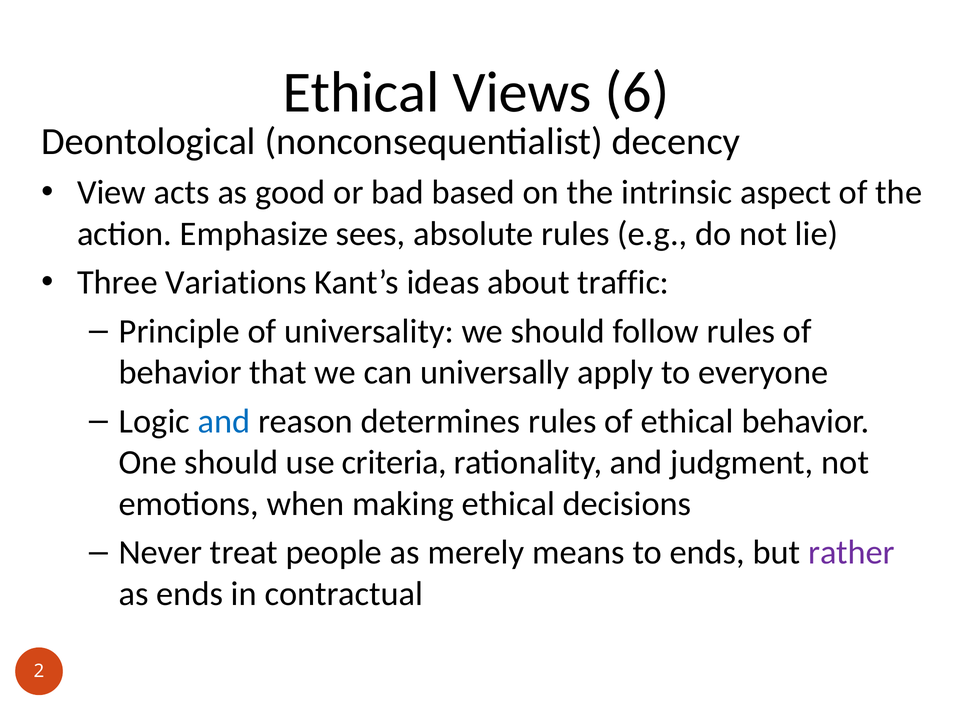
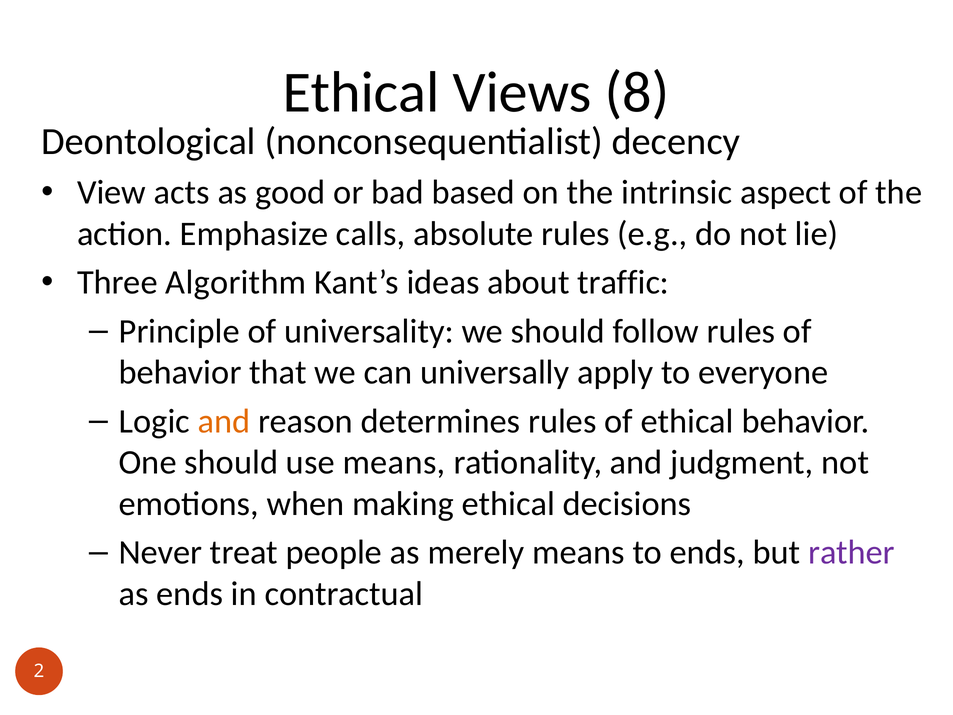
6: 6 -> 8 (637, 92)
sees: sees -> calls (371, 234)
Variations: Variations -> Algorithm (236, 282)
and colour: blue -> orange (224, 421)
use criteria: criteria -> means (394, 462)
